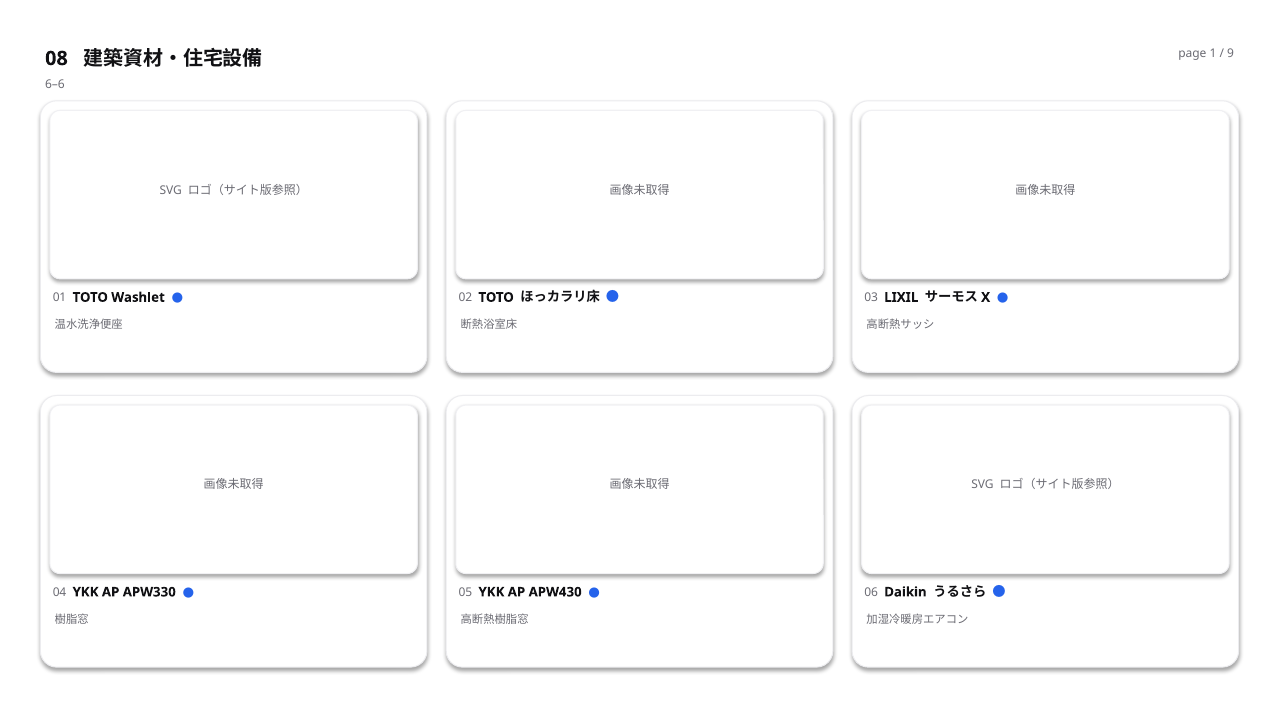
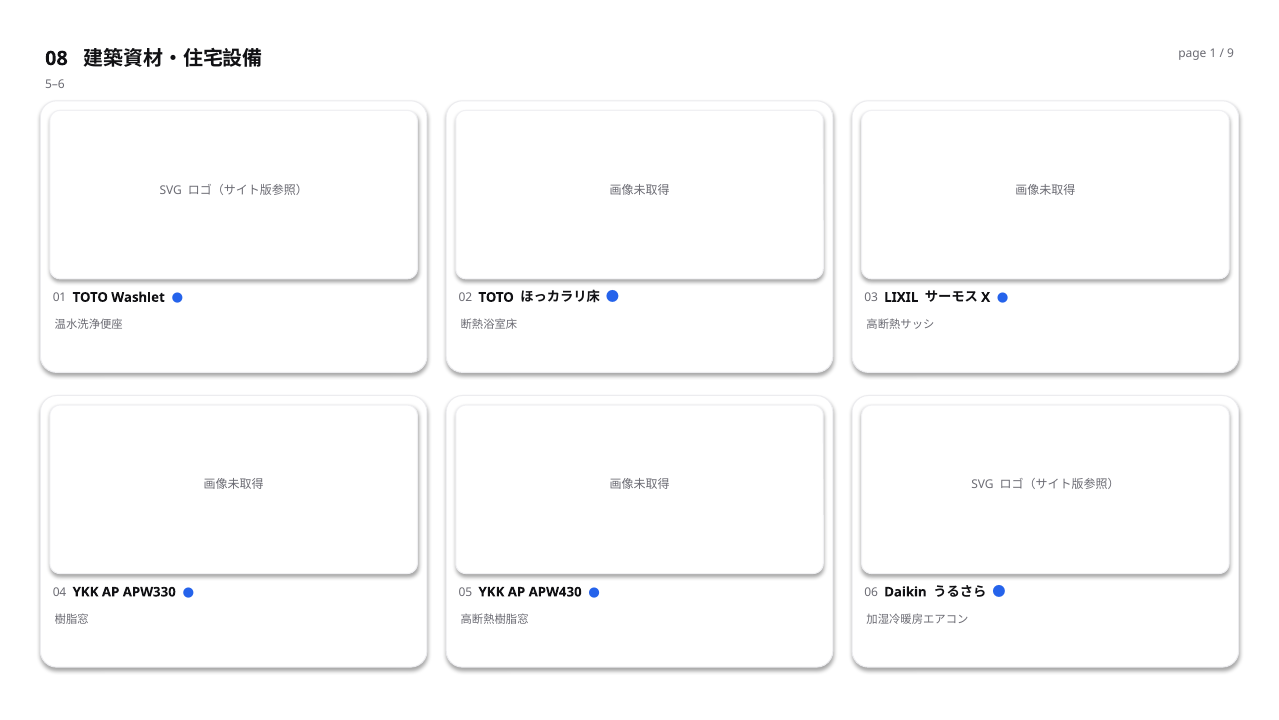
6–6: 6–6 -> 5–6 (55, 85)
